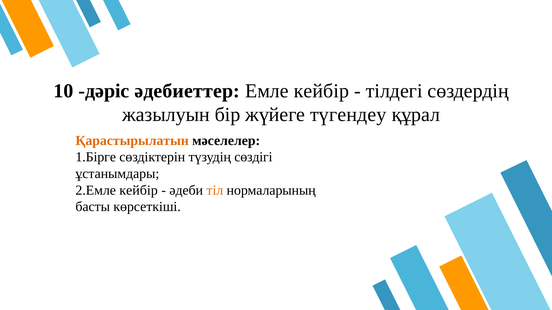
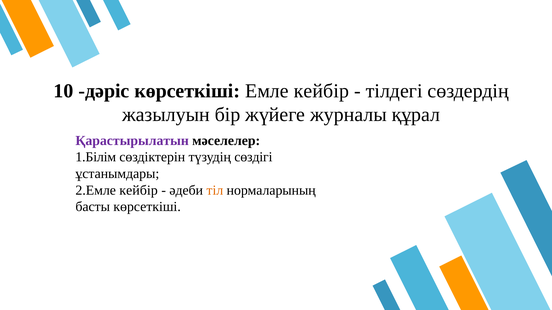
дәріс әдебиеттер: әдебиеттер -> көрсеткіші (187, 91)
түгендеу: түгендеу -> журналы (348, 115)
Қарастырылатын colour: orange -> purple (132, 141)
1.Бірге: 1.Бірге -> 1.Білім (96, 157)
